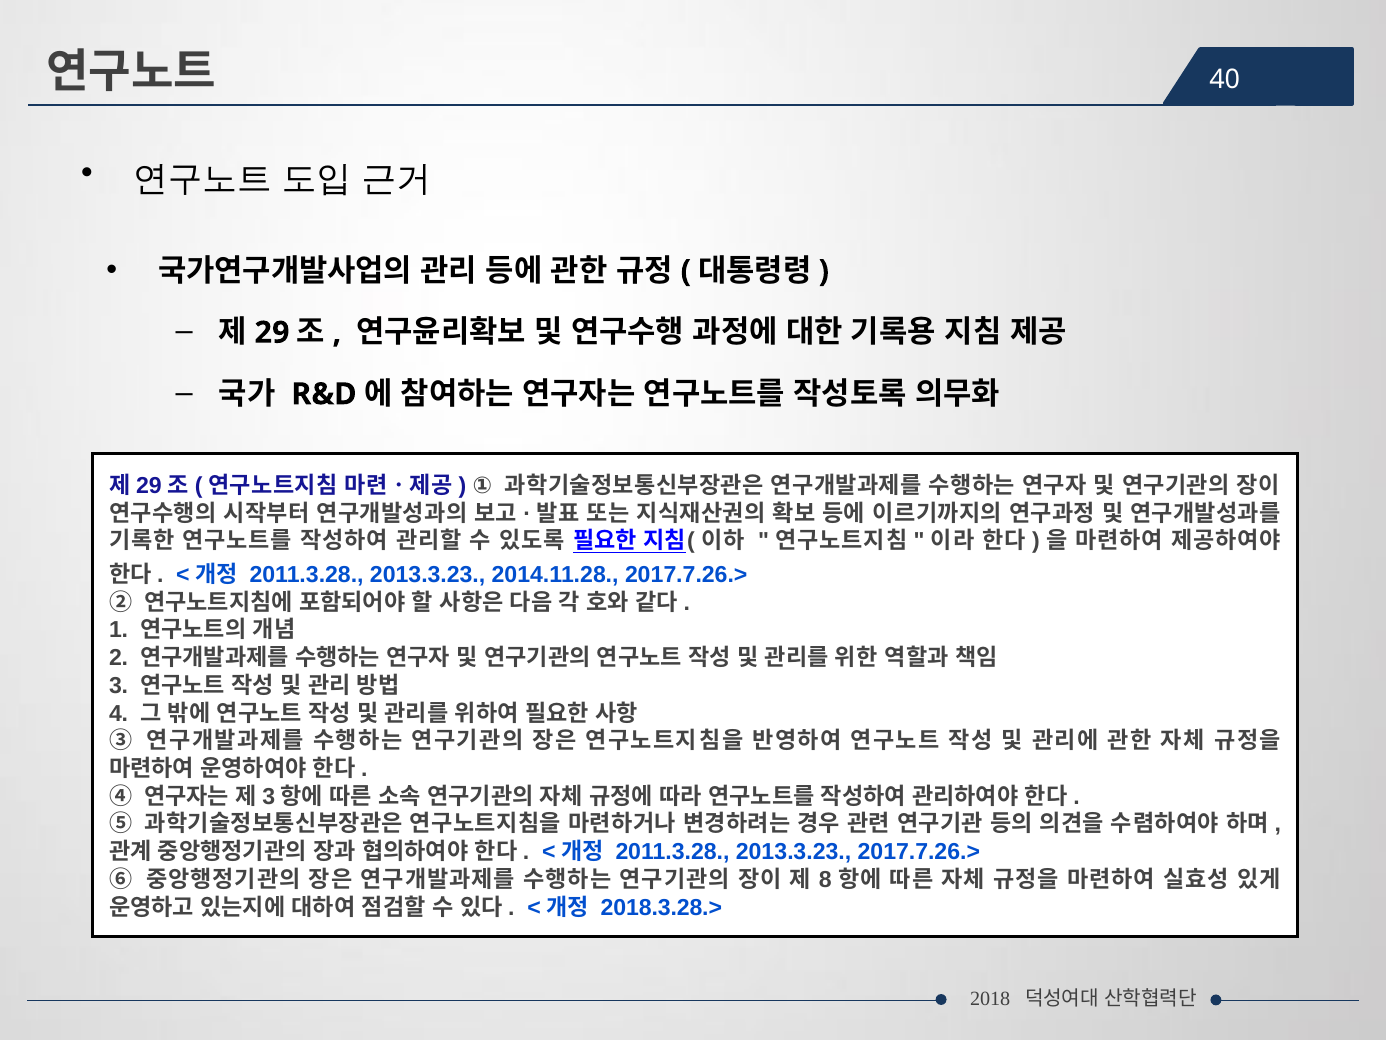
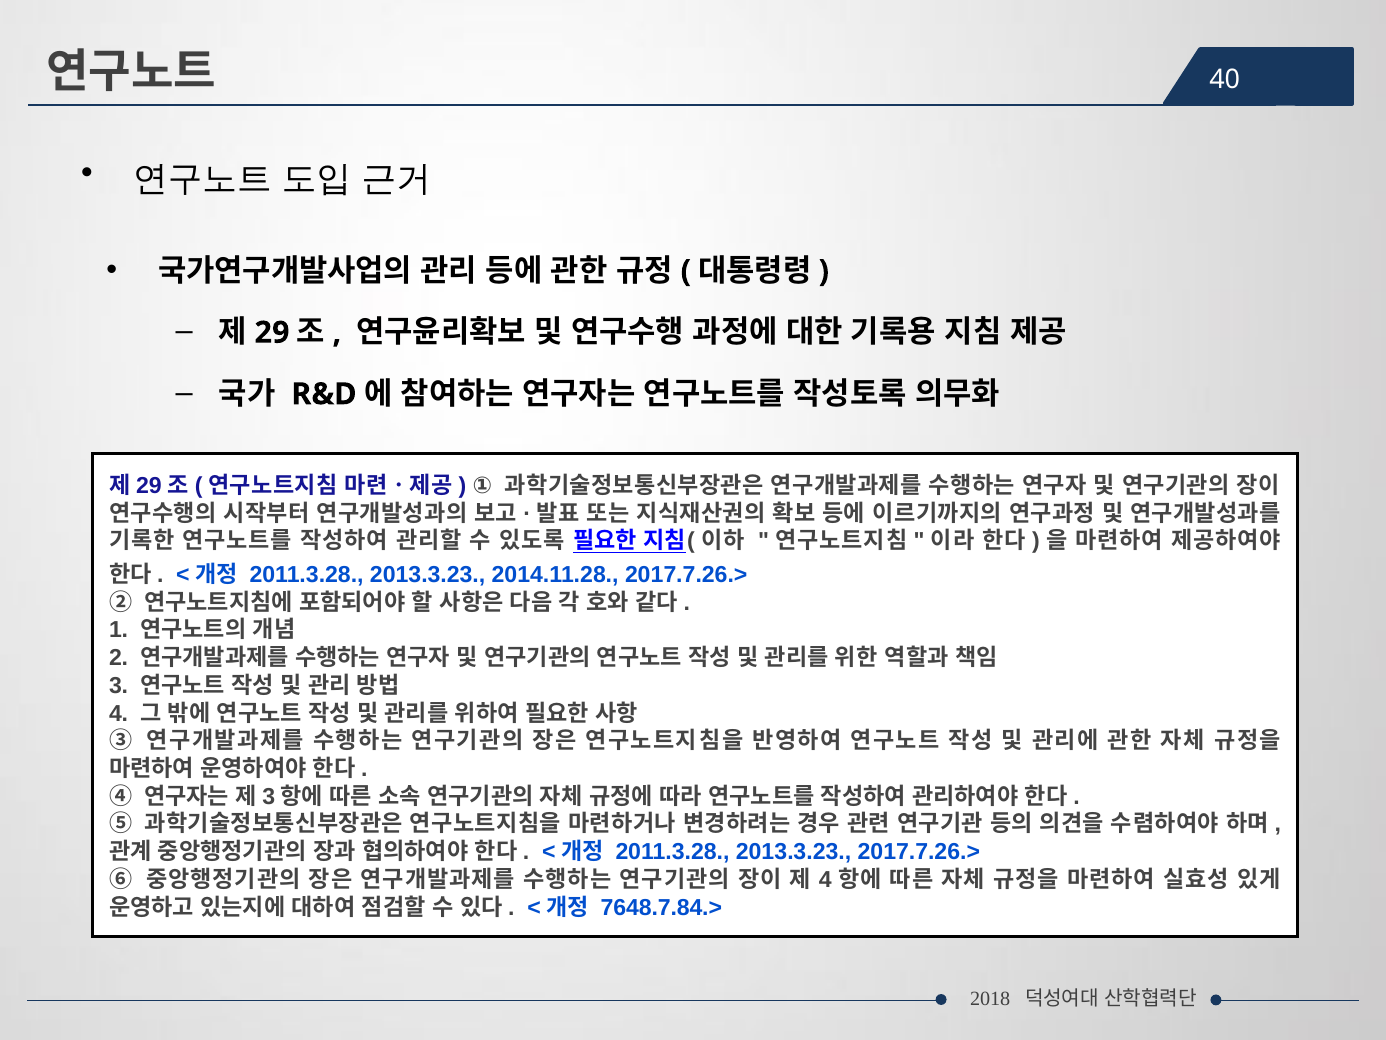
8: 8 -> 4 (825, 879)
2018.3.28.>: 2018.3.28.> -> 7648.7.84.> (661, 907)
